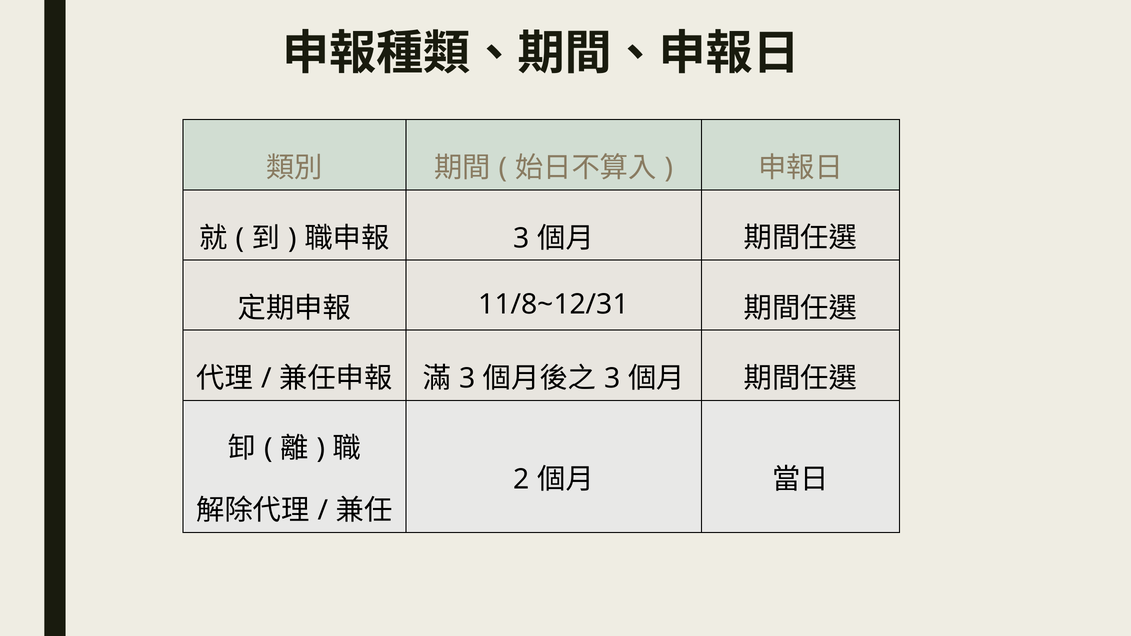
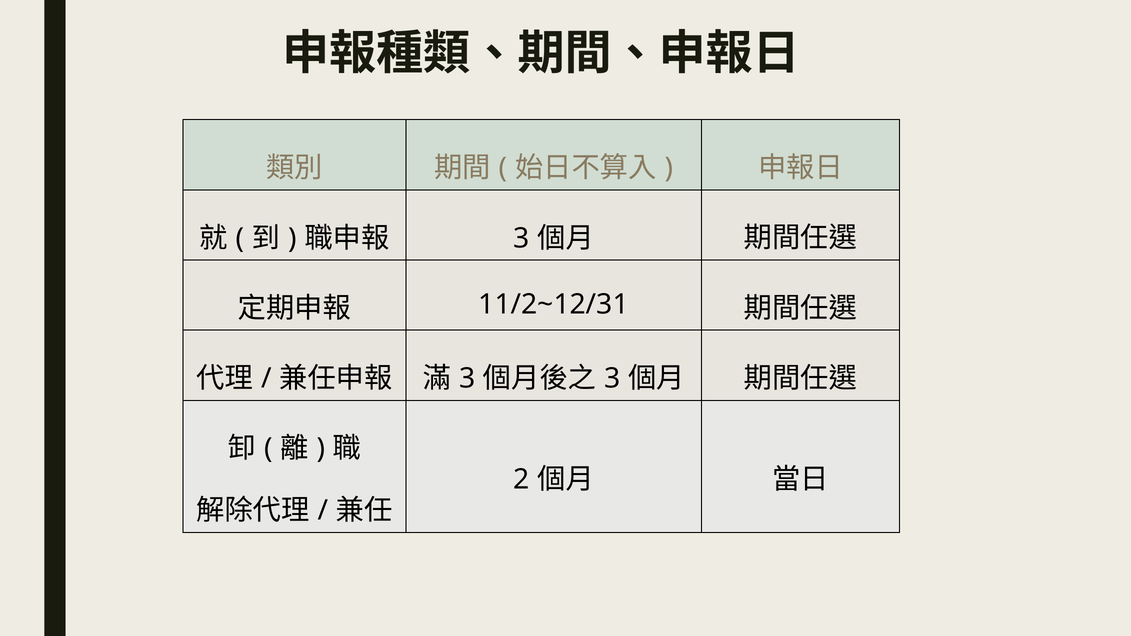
11/8~12/31: 11/8~12/31 -> 11/2~12/31 (554, 305)
